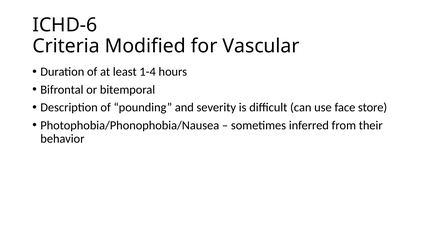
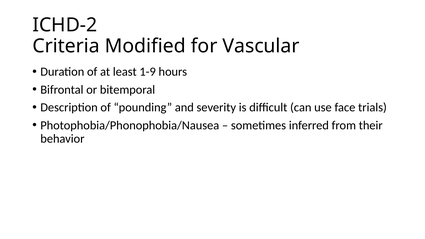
ICHD-6: ICHD-6 -> ICHD-2 (65, 25)
1-4: 1-4 -> 1-9 (148, 72)
store: store -> trials (372, 107)
